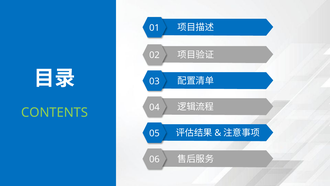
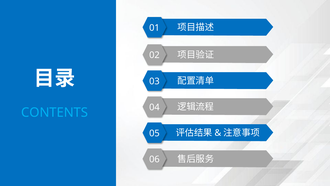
CONTENTS colour: light green -> light blue (55, 112)
